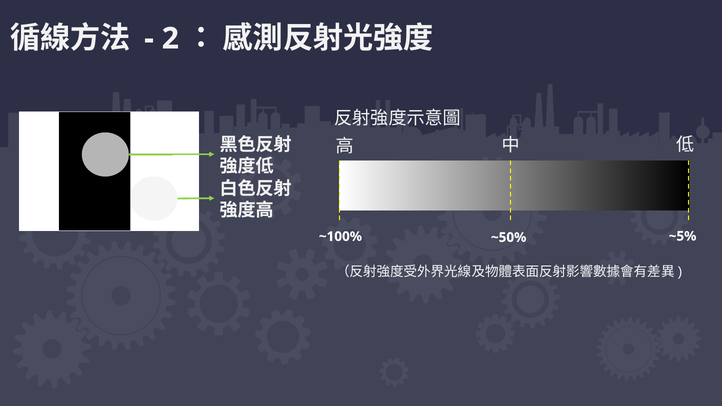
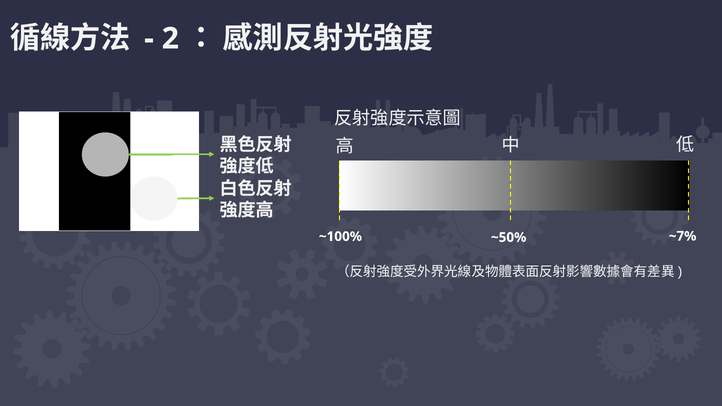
~5%: ~5% -> ~7% (683, 236)
